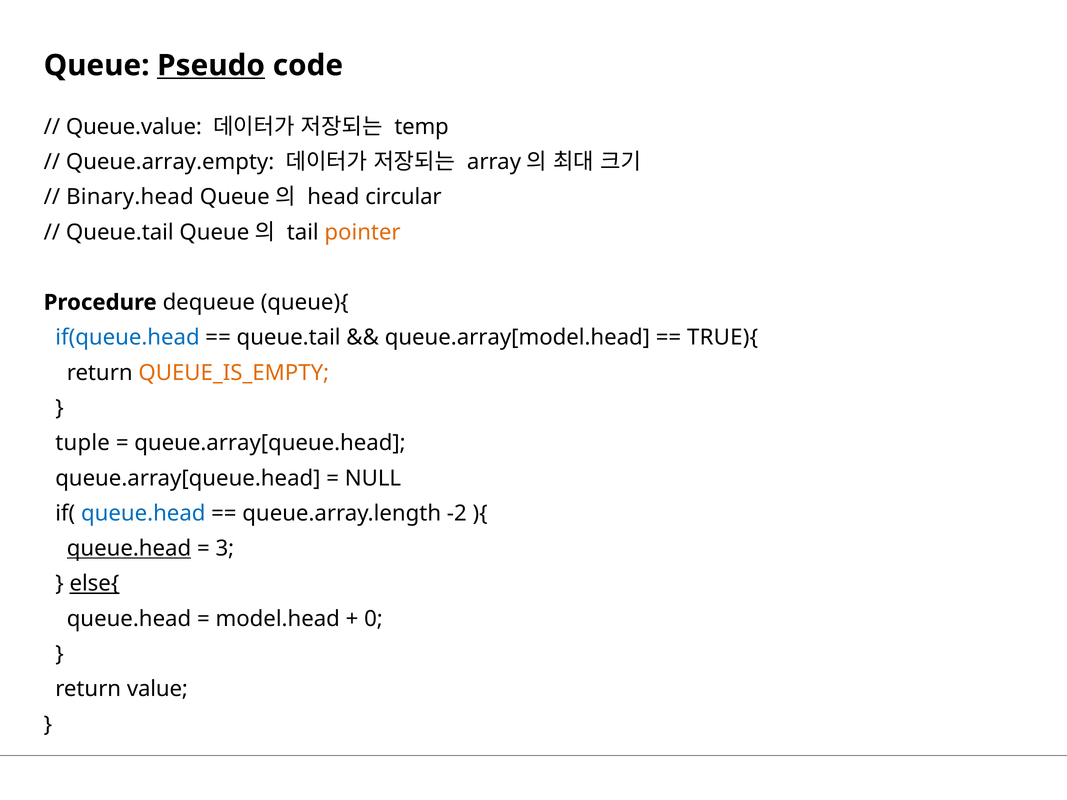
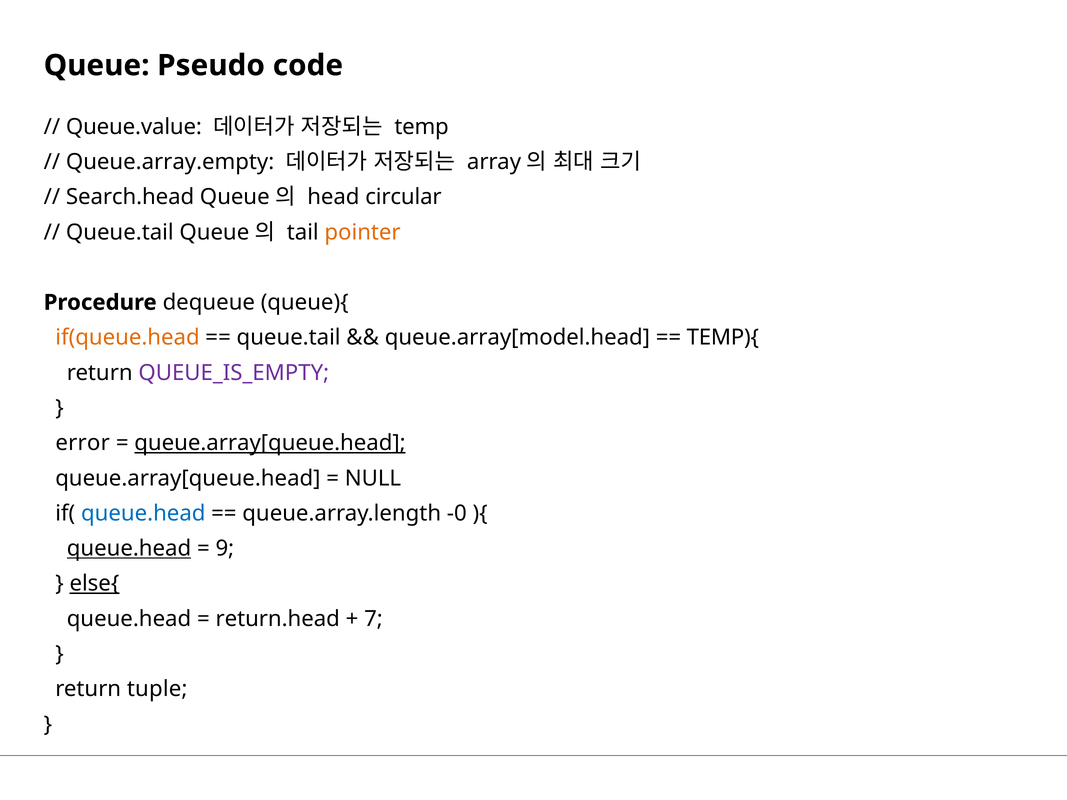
Pseudo underline: present -> none (211, 65)
Binary.head: Binary.head -> Search.head (130, 197)
if(queue.head colour: blue -> orange (127, 338)
TRUE){: TRUE){ -> TEMP){ (723, 338)
QUEUE_IS_EMPTY colour: orange -> purple (234, 373)
tuple: tuple -> error (83, 443)
queue.array[queue.head underline: none -> present (270, 443)
-2: -2 -> -0 (457, 514)
3: 3 -> 9 (225, 549)
model.head: model.head -> return.head (278, 619)
0: 0 -> 7 (374, 619)
value: value -> tuple (157, 689)
